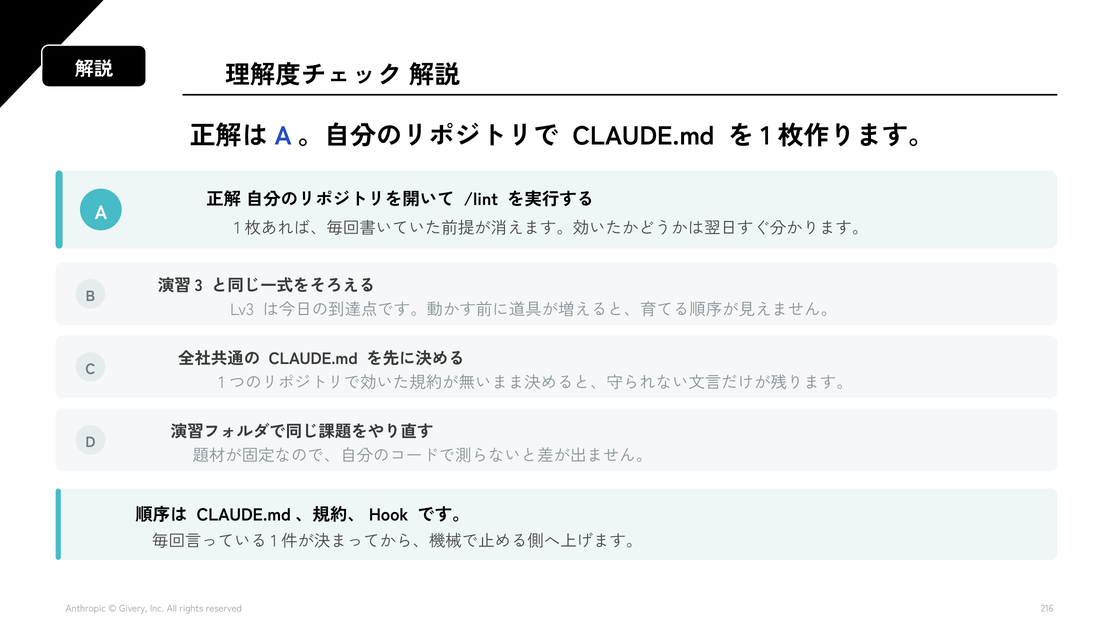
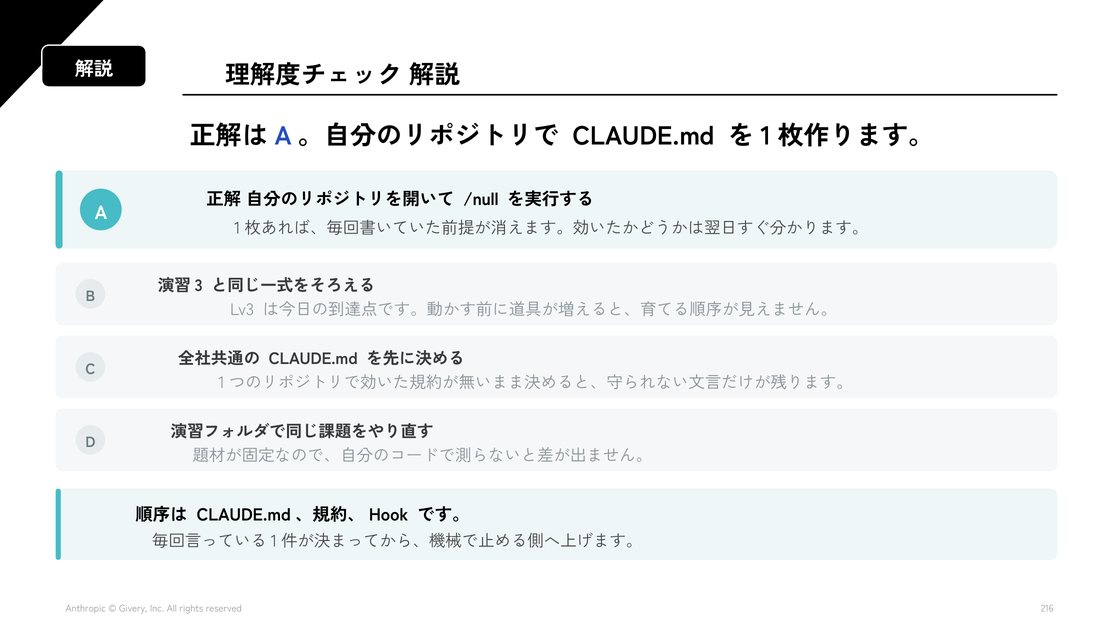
/lint: /lint -> /null (481, 199)
